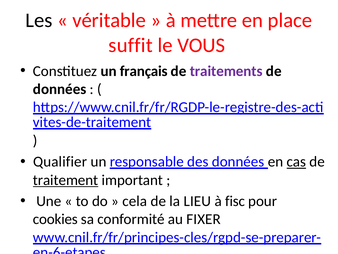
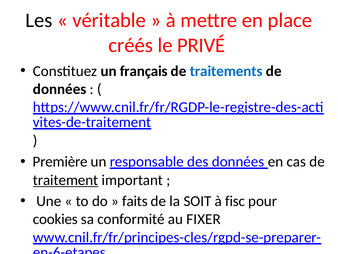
suffit: suffit -> créés (131, 45)
VOUS: VOUS -> PRIVÉ (201, 45)
traitements colour: purple -> blue (226, 71)
Qualifier: Qualifier -> Première (60, 161)
cas underline: present -> none (296, 161)
cela: cela -> faits (135, 201)
LIEU: LIEU -> SOIT (197, 201)
